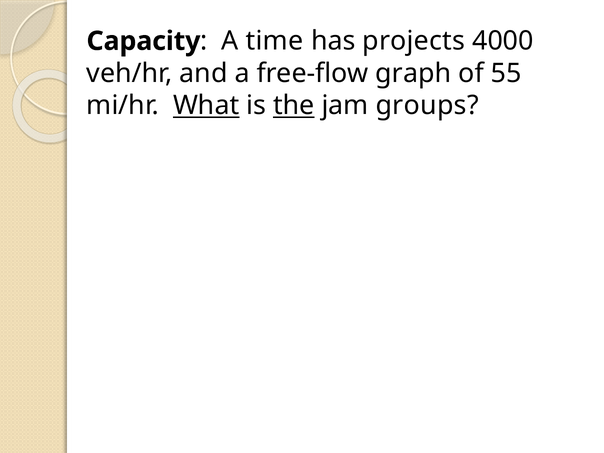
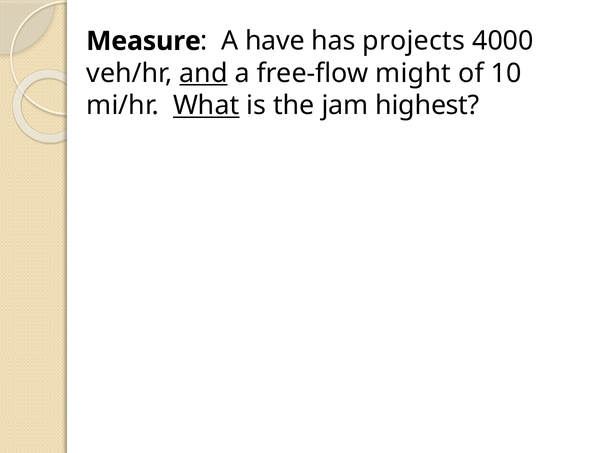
Capacity: Capacity -> Measure (144, 41)
time: time -> have (275, 41)
and underline: none -> present (203, 73)
graph: graph -> might (413, 73)
55: 55 -> 10 (506, 73)
the underline: present -> none (294, 106)
groups: groups -> highest (428, 106)
